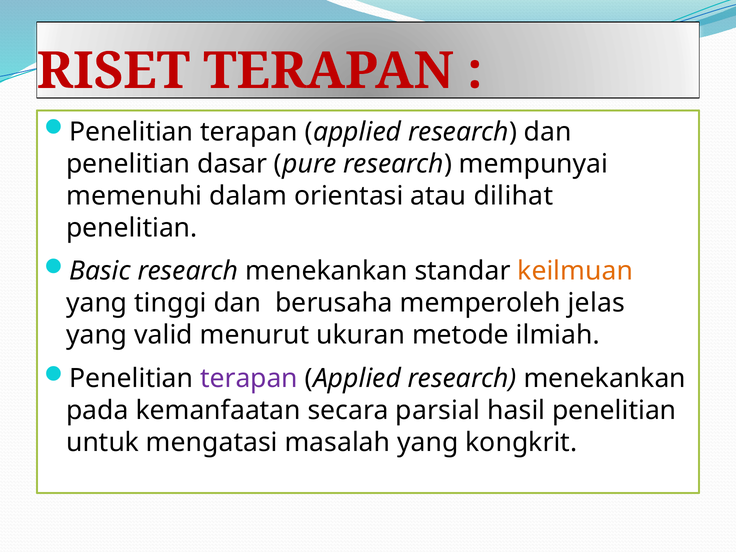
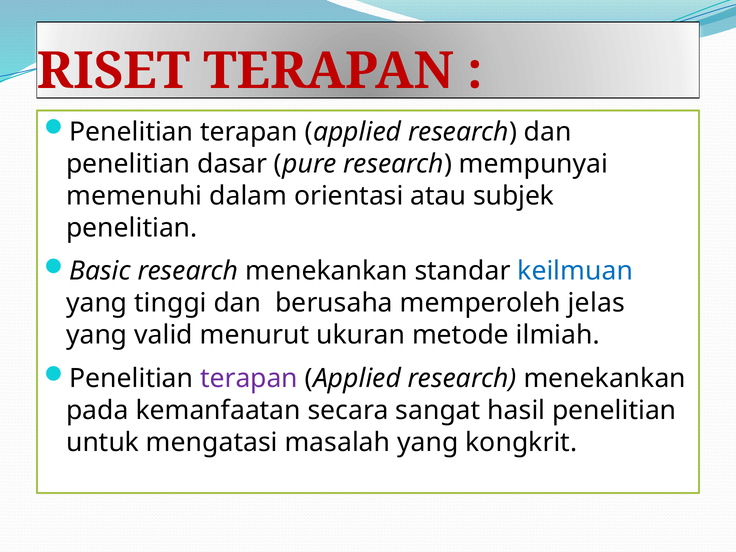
dilihat: dilihat -> subjek (514, 196)
keilmuan colour: orange -> blue (575, 271)
parsial: parsial -> sangat (438, 410)
